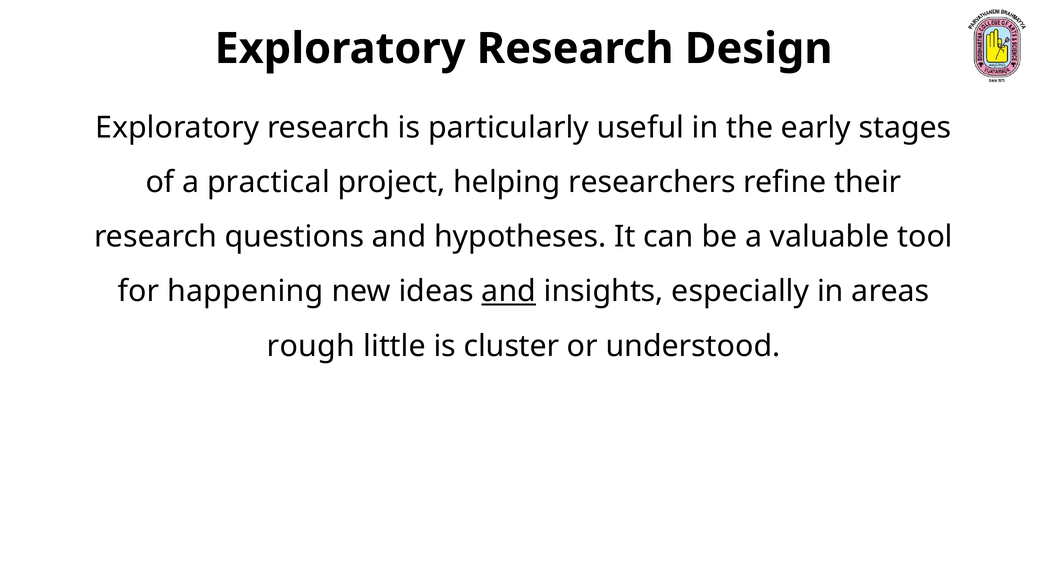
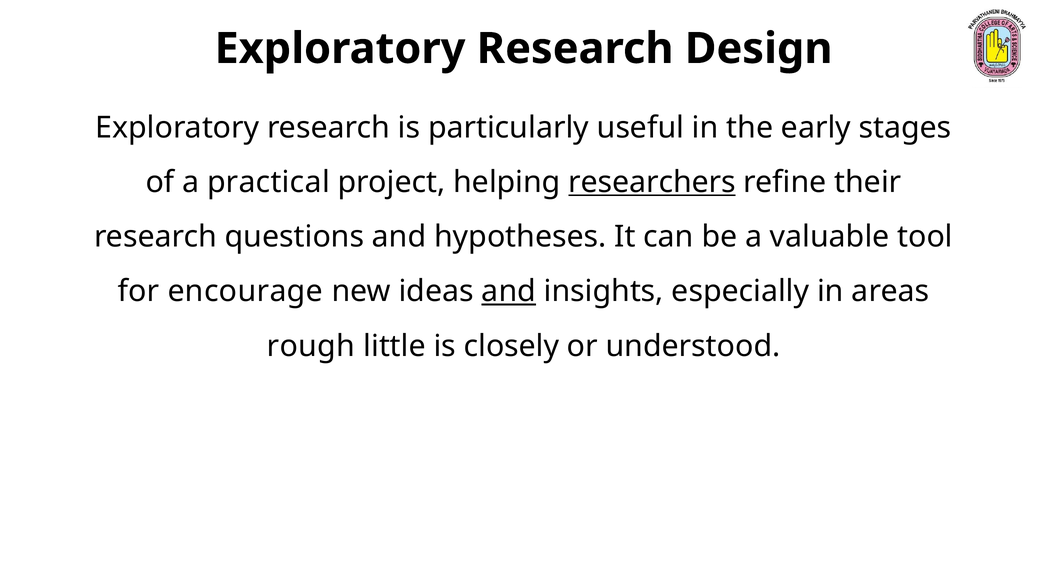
researchers underline: none -> present (652, 182)
happening: happening -> encourage (245, 292)
cluster: cluster -> closely (511, 346)
